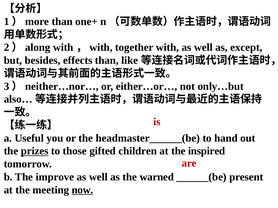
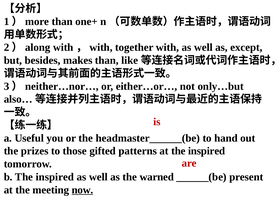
effects: effects -> makes (78, 61)
prizes underline: present -> none (35, 151)
children: children -> patterns (138, 151)
b The improve: improve -> inspired (55, 177)
